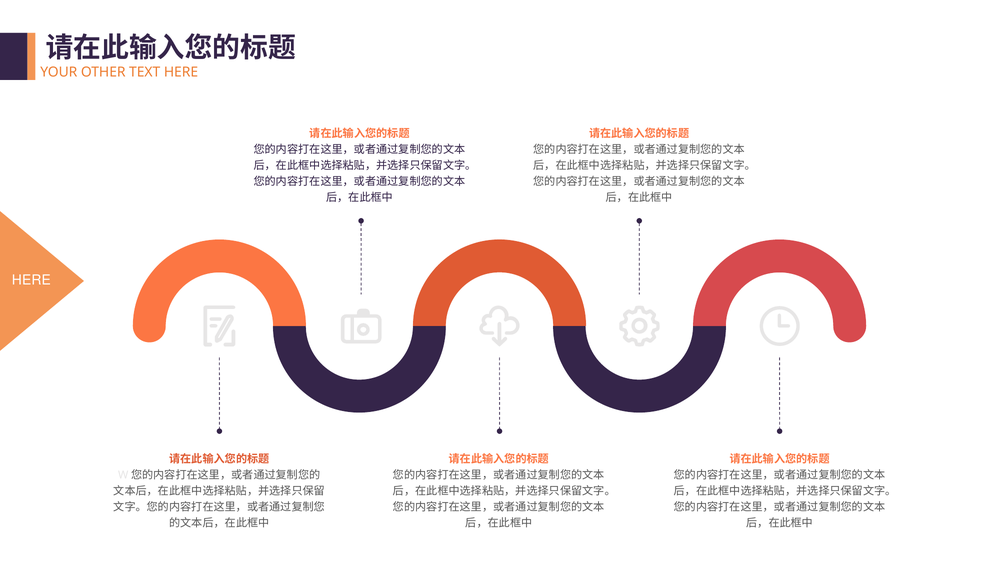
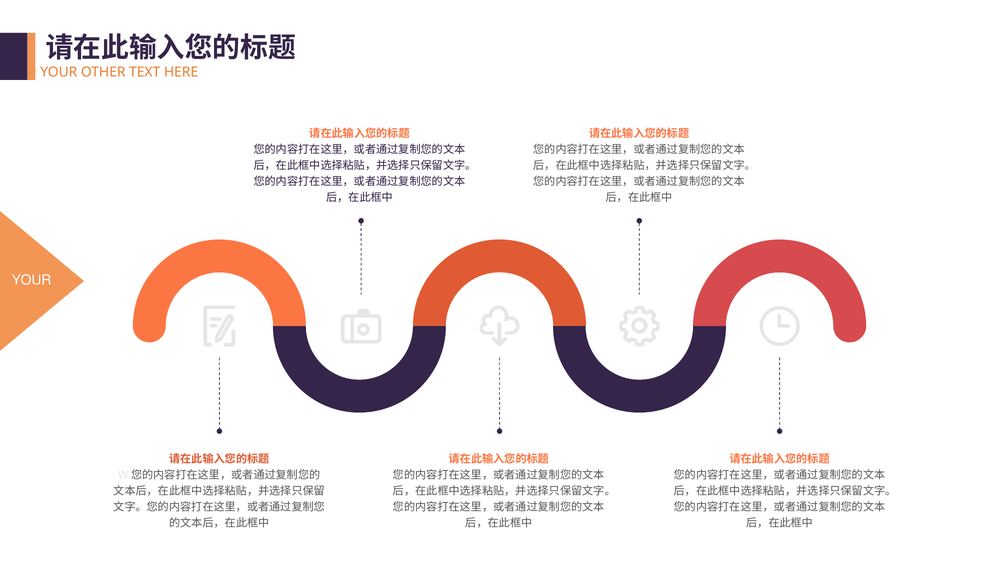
HERE: HERE -> YOUR (31, 280)
